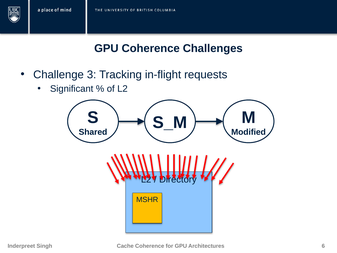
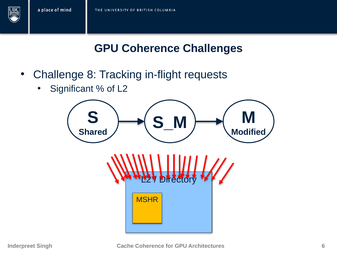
3: 3 -> 8 (92, 75)
